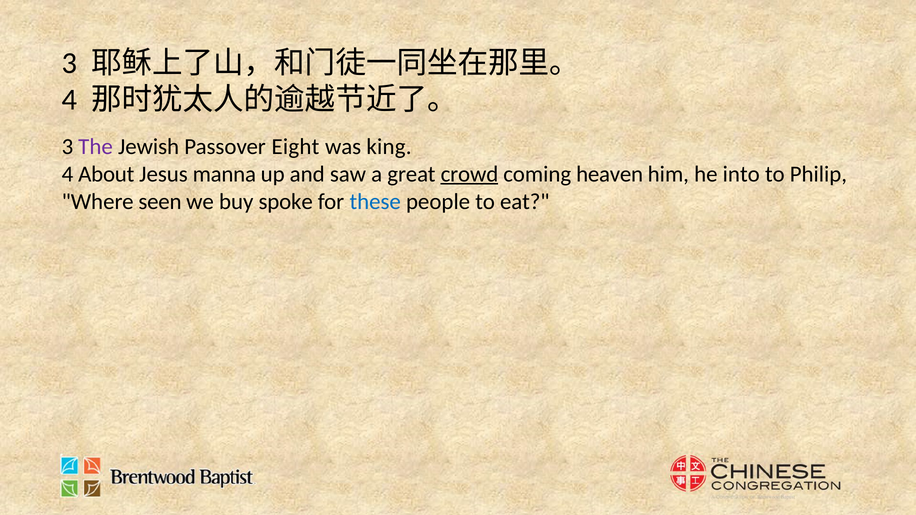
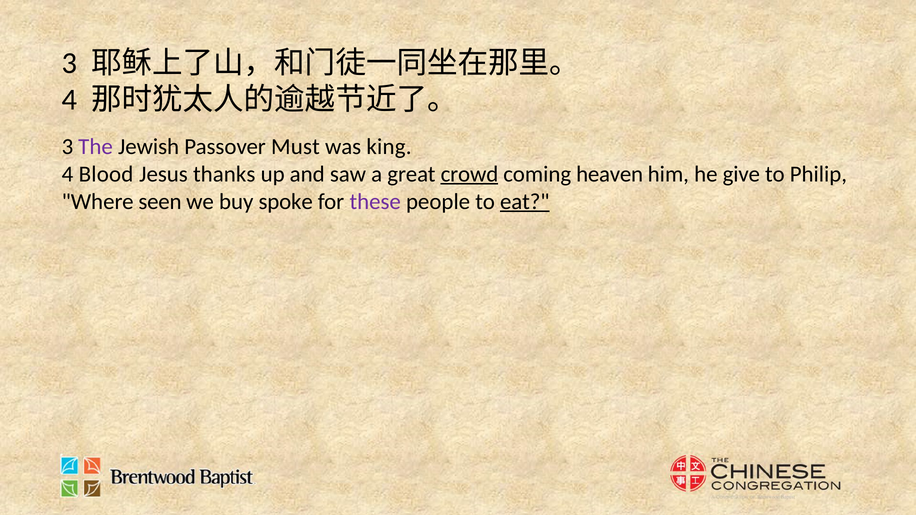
Eight: Eight -> Must (295, 147)
About: About -> Blood (106, 174)
manna: manna -> thanks (224, 174)
into: into -> give (741, 174)
these colour: blue -> purple (375, 202)
eat underline: none -> present (525, 202)
